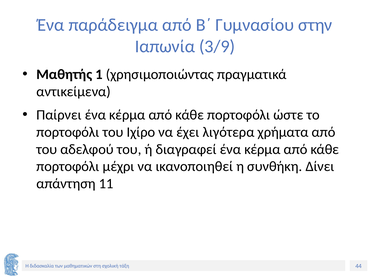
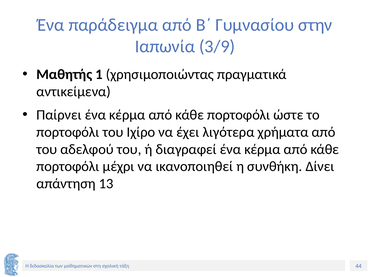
11: 11 -> 13 (106, 184)
